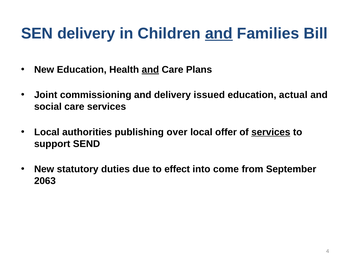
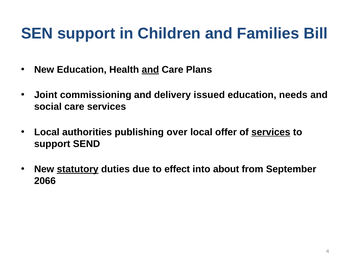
SEN delivery: delivery -> support (86, 33)
and underline: present -> none (219, 33)
actual: actual -> needs (293, 95)
statutory underline: none -> present (78, 169)
come: come -> about (226, 169)
2063: 2063 -> 2066 (45, 181)
